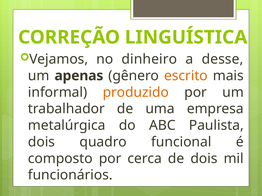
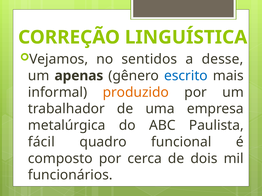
dinheiro: dinheiro -> sentidos (149, 59)
escrito colour: orange -> blue (186, 76)
dois: dois -> fácil (41, 142)
